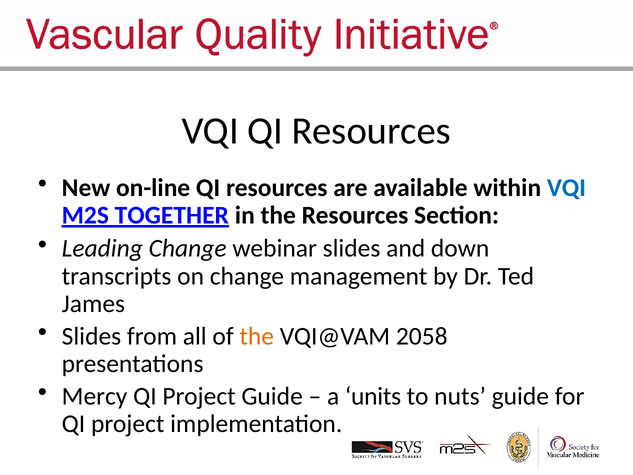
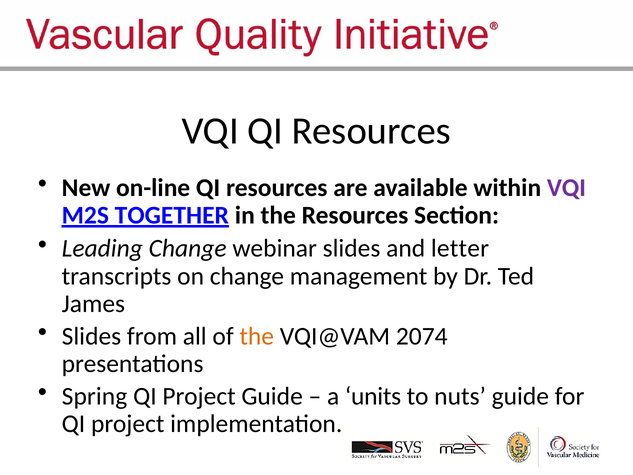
VQI colour: blue -> purple (566, 188)
down: down -> letter (460, 248)
2058: 2058 -> 2074 (422, 336)
Mercy: Mercy -> Spring (94, 396)
